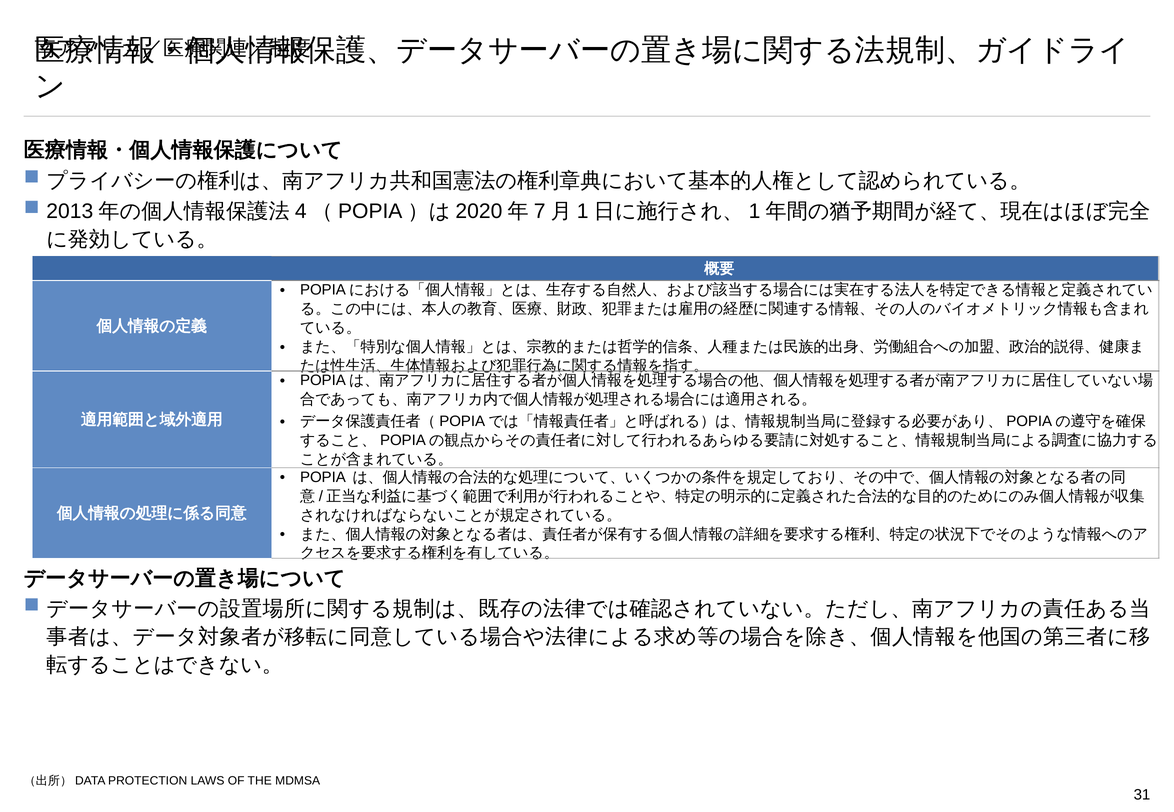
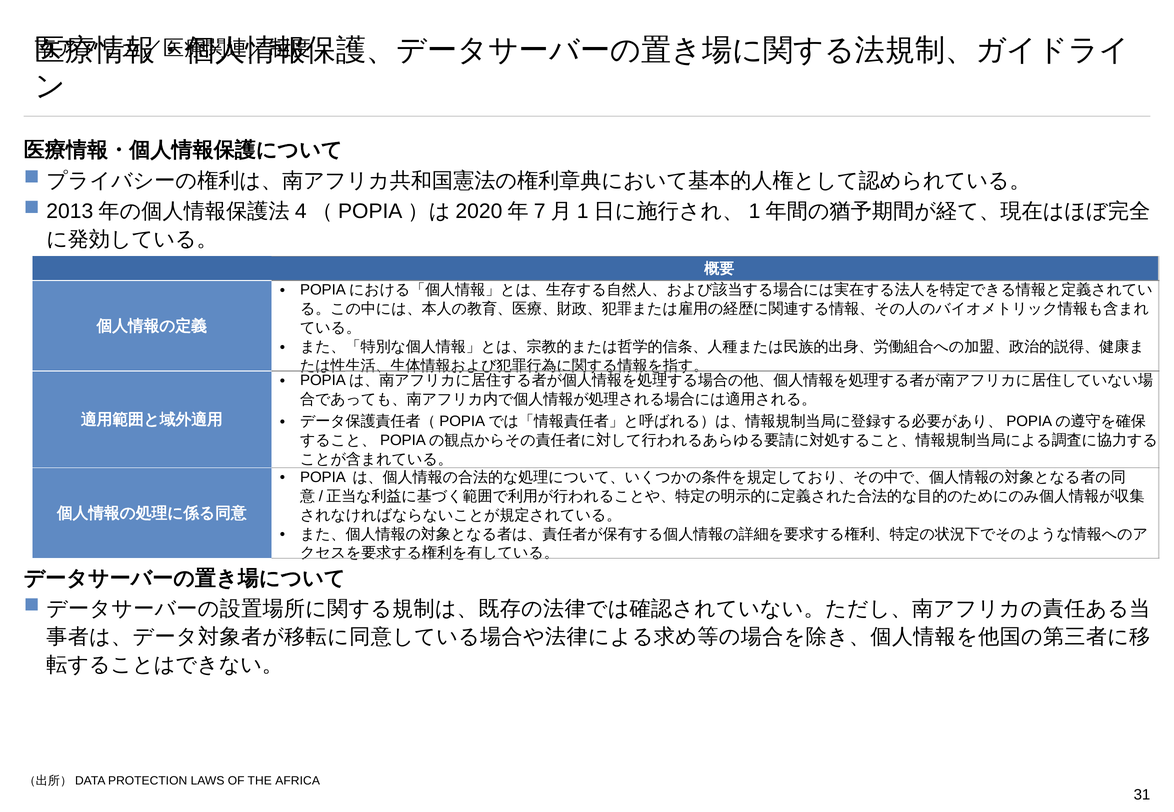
MDMSA: MDMSA -> AFRICA (298, 781)
